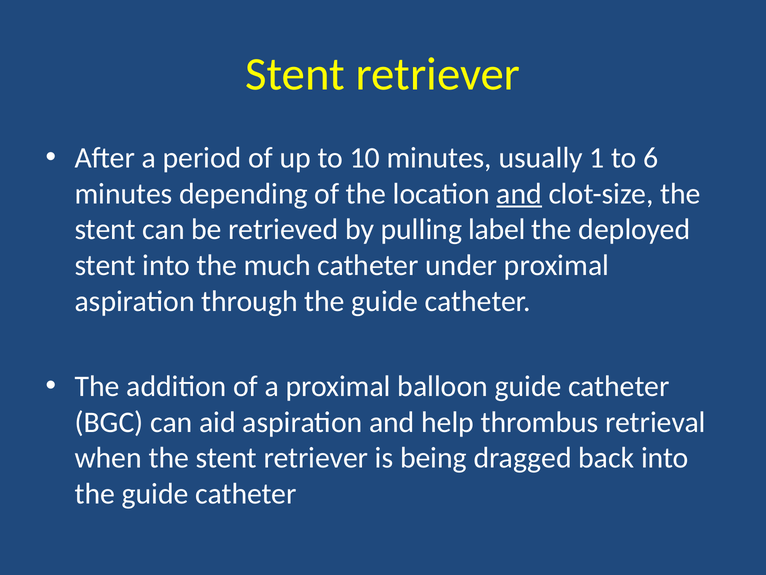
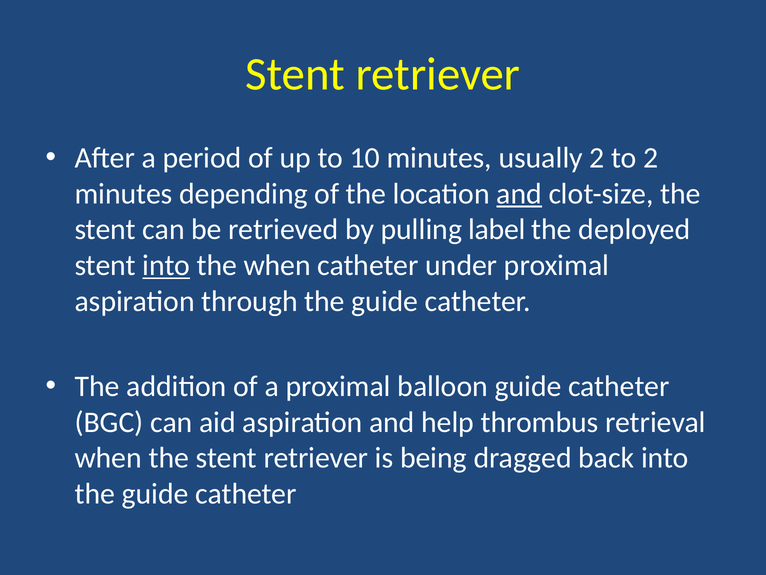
usually 1: 1 -> 2 (597, 158)
to 6: 6 -> 2 (651, 158)
into underline: none -> present (166, 265)
the much: much -> when (277, 265)
